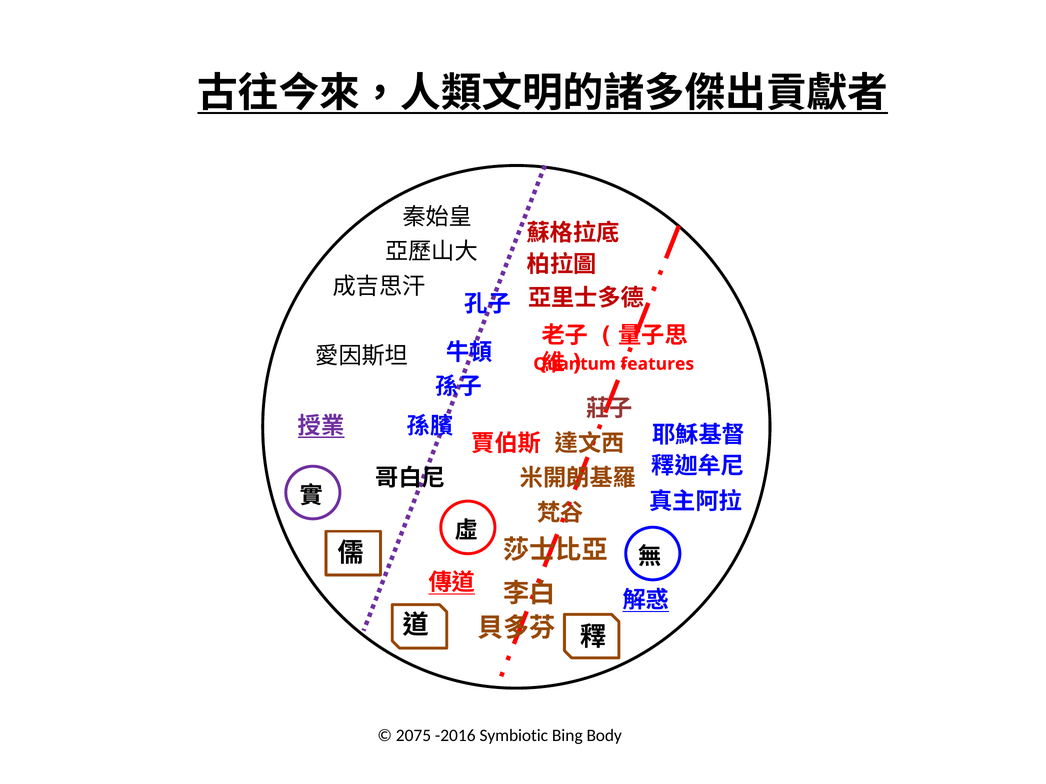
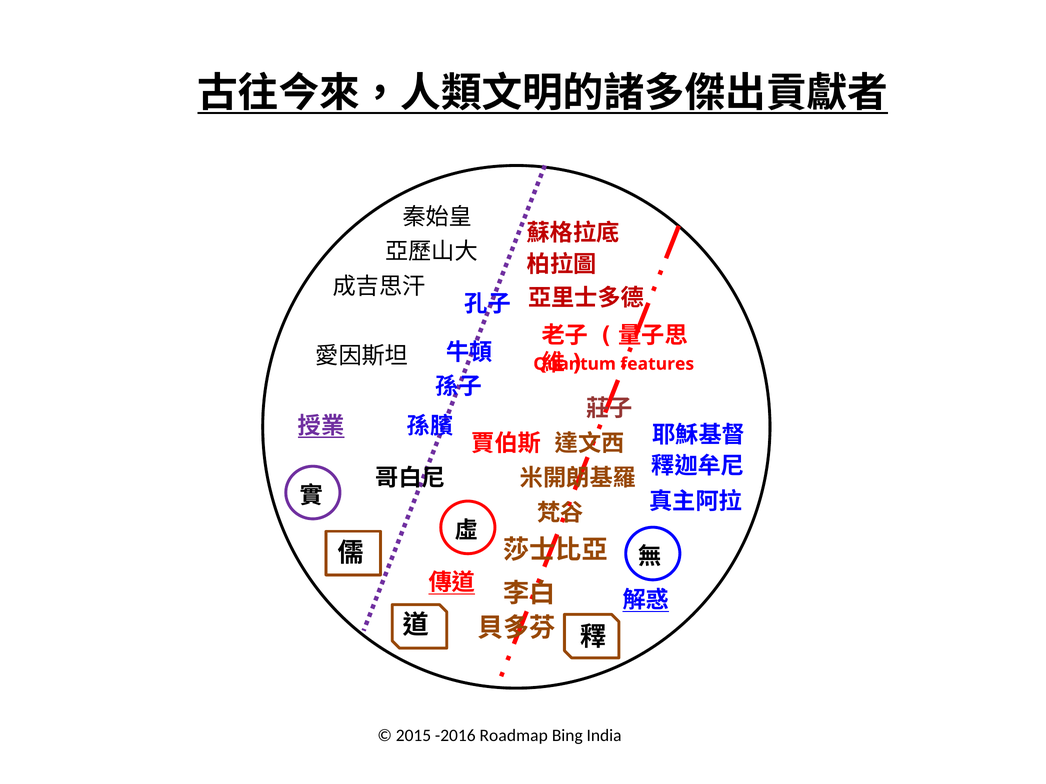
2075: 2075 -> 2015 (413, 736)
Symbiotic: Symbiotic -> Roadmap (514, 736)
Body: Body -> India (604, 736)
